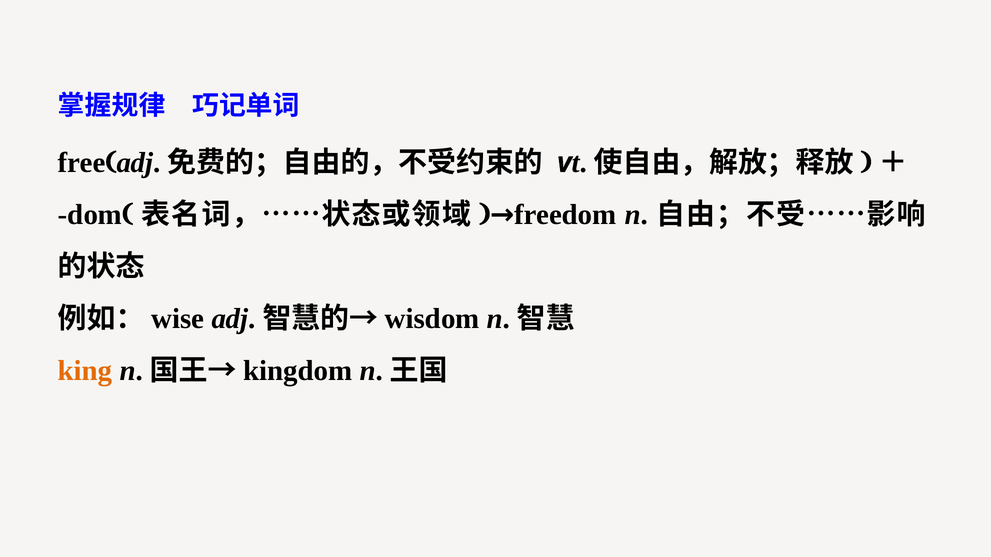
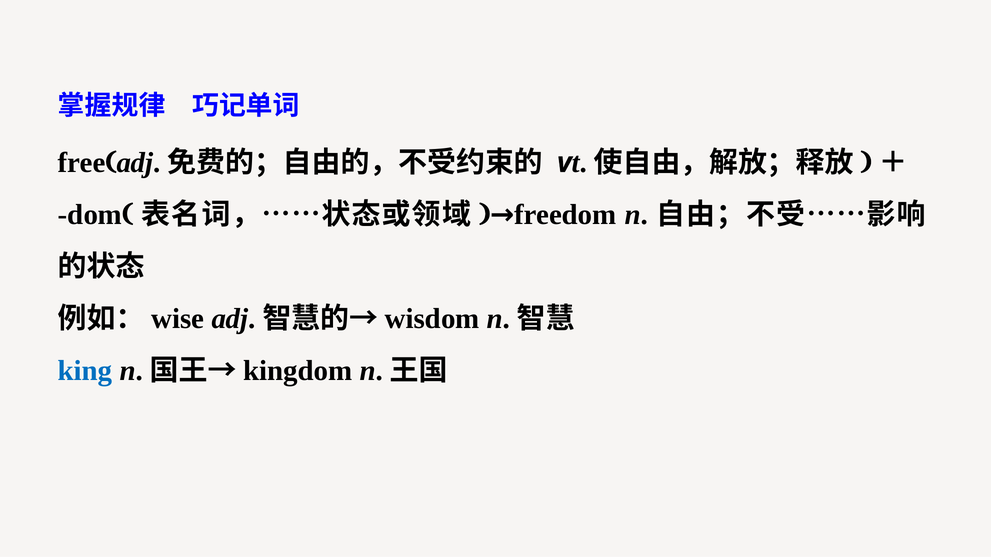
king colour: orange -> blue (85, 371)
